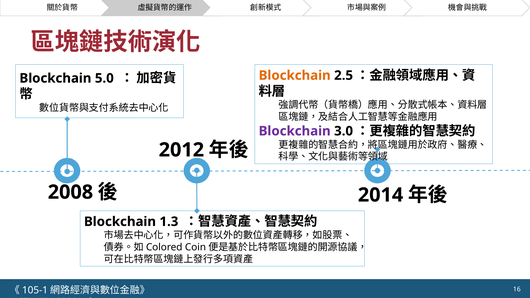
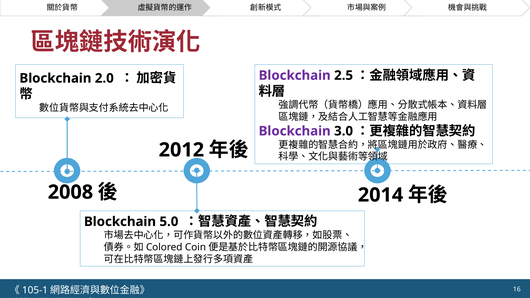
Blockchain colour: orange -> purple (295, 75)
5.0: 5.0 -> 2.0 (104, 78)
1.3: 1.3 -> 5.0 (169, 222)
